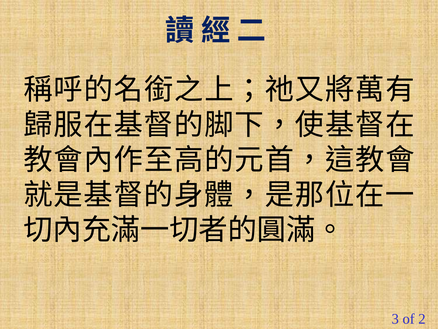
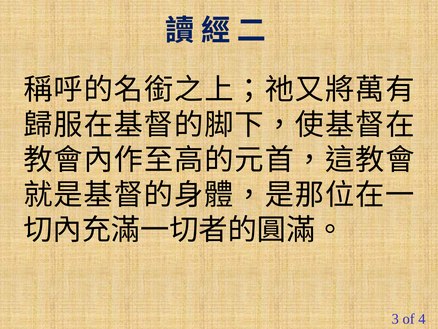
2: 2 -> 4 (422, 318)
